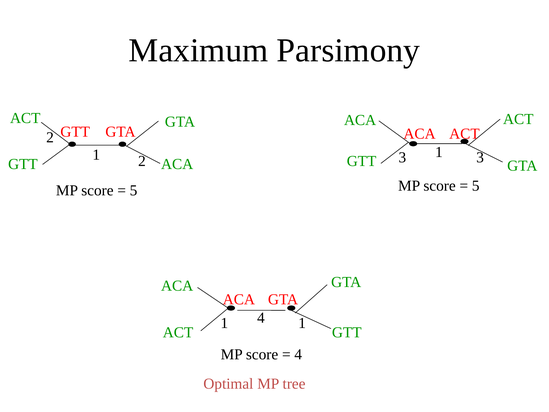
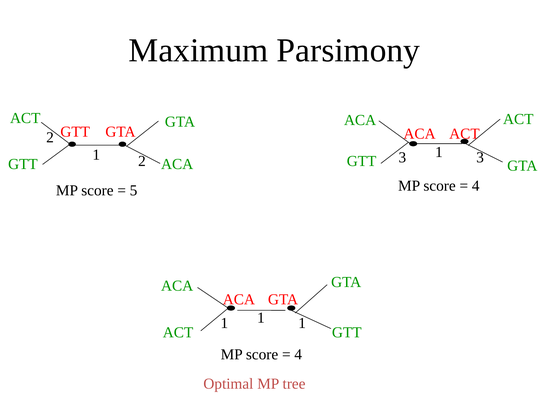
5: 5 -> 4 (476, 186)
4: 4 -> 1 (261, 318)
